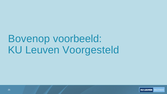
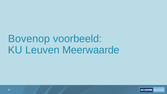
Voorgesteld: Voorgesteld -> Meerwaarde (91, 50)
